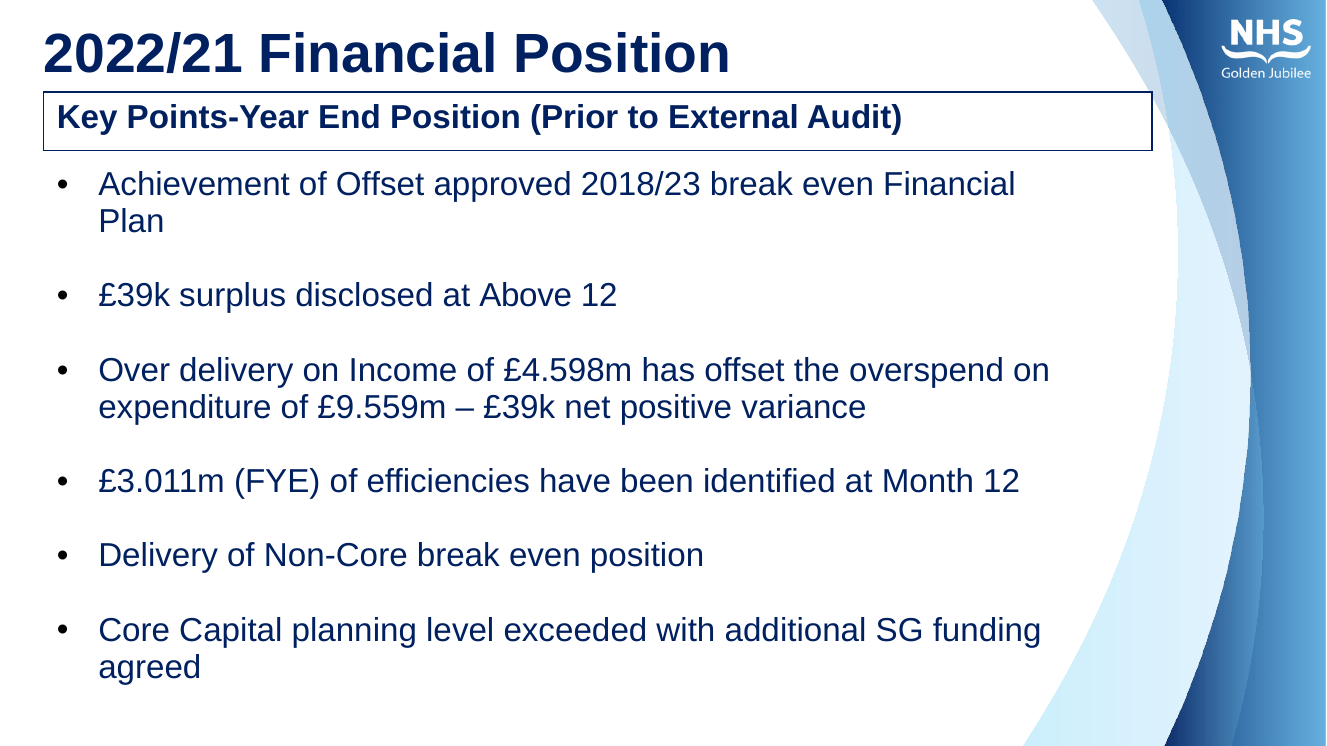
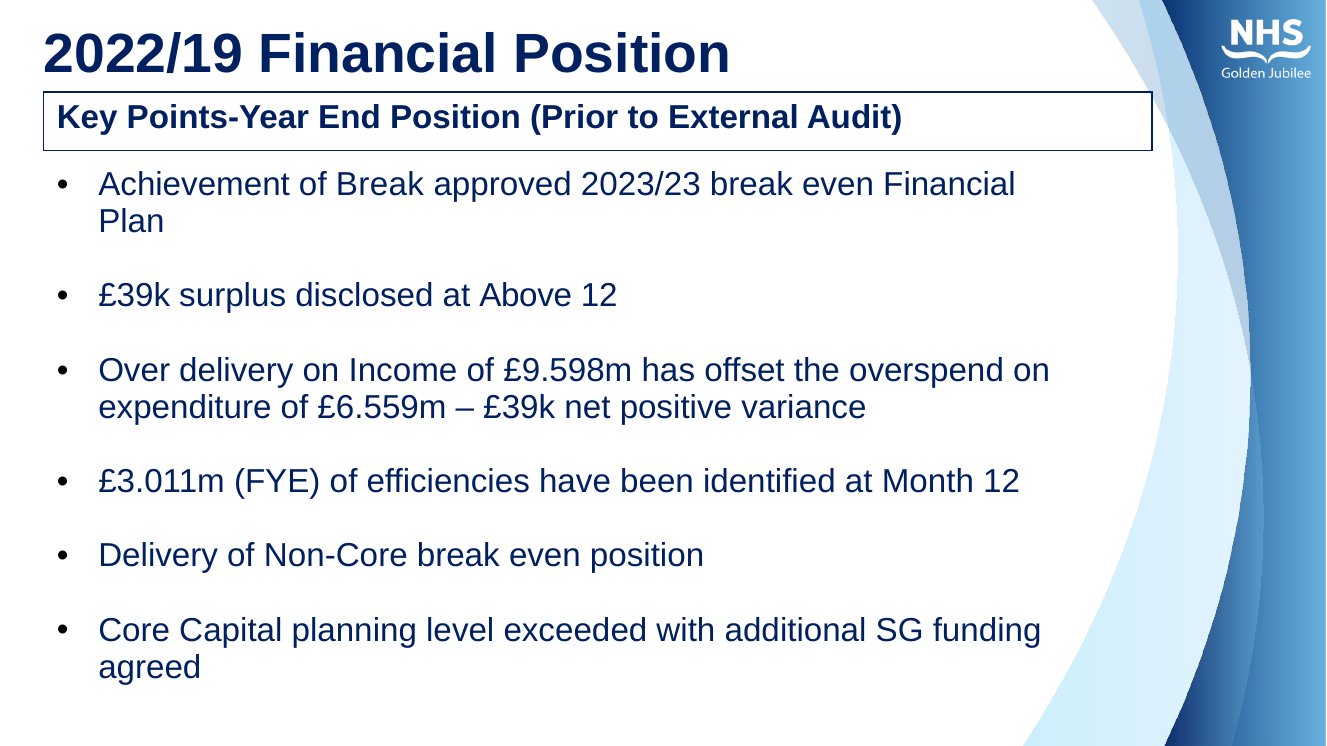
2022/21: 2022/21 -> 2022/19 (143, 55)
of Offset: Offset -> Break (380, 185)
2018/23: 2018/23 -> 2023/23 (641, 185)
£4.598m: £4.598m -> £9.598m (568, 370)
£9.559m: £9.559m -> £6.559m (382, 408)
